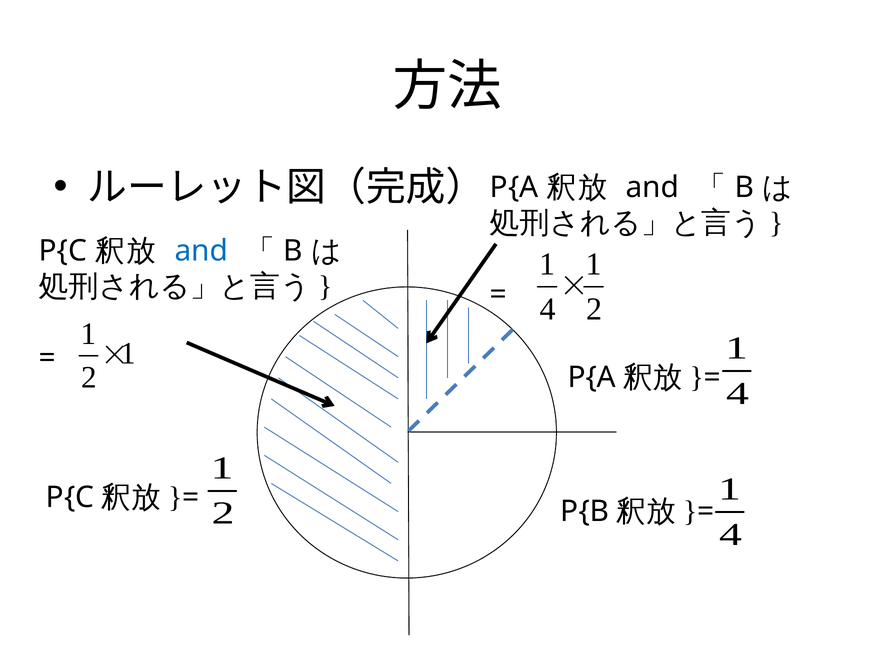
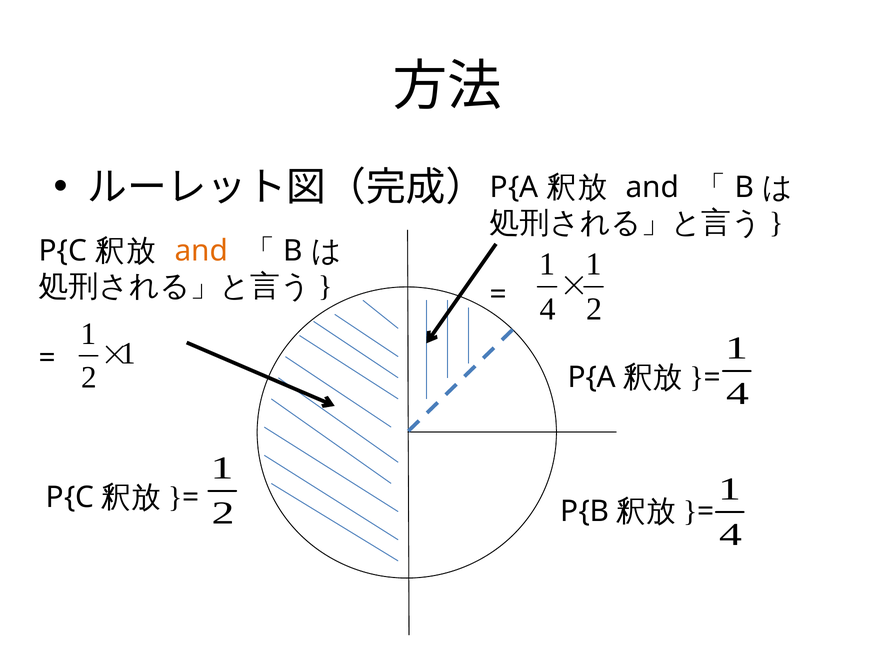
and colour: blue -> orange (201, 251)
